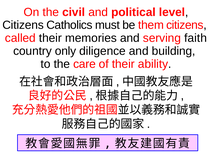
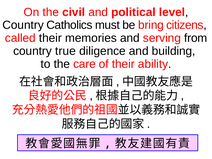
Citizens: Citizens -> Country (23, 25)
them: them -> bring (151, 25)
faith: faith -> from (196, 38)
only: only -> true (65, 51)
